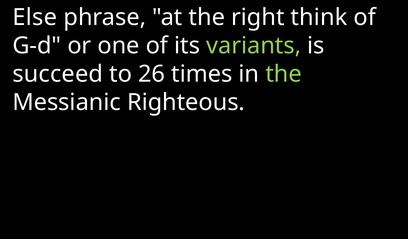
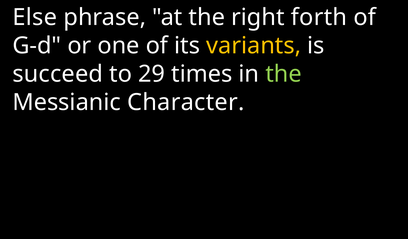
think: think -> forth (319, 17)
variants colour: light green -> yellow (254, 46)
26: 26 -> 29 (152, 74)
Righteous: Righteous -> Character (186, 102)
